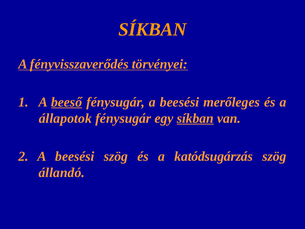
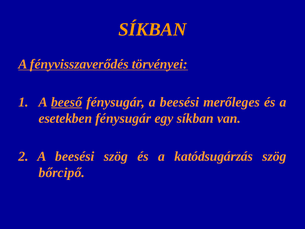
állapotok: állapotok -> esetekben (65, 118)
síkban underline: present -> none (195, 118)
állandó: állandó -> bőrcipő (62, 172)
